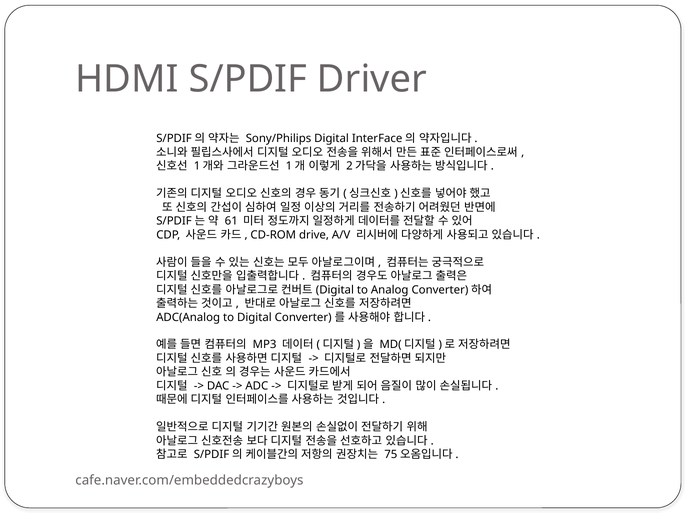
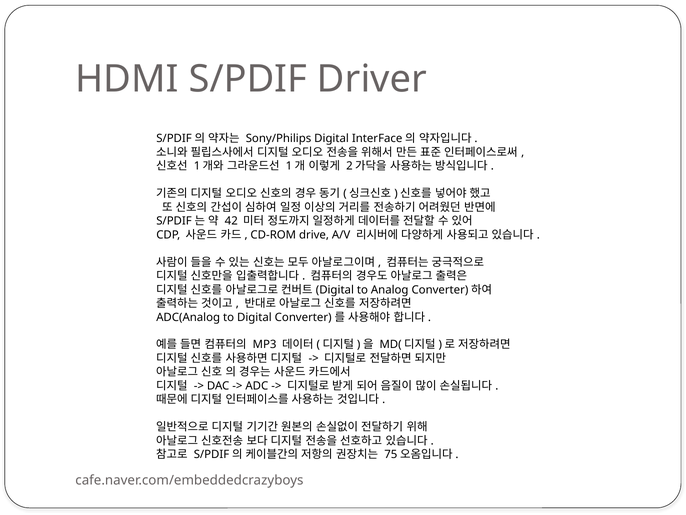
61: 61 -> 42 (231, 221)
